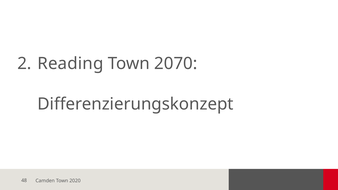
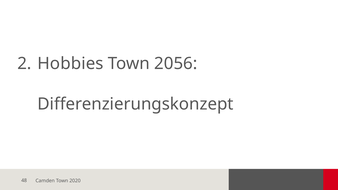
Reading: Reading -> Hobbies (70, 64)
2070: 2070 -> 2056 (176, 64)
